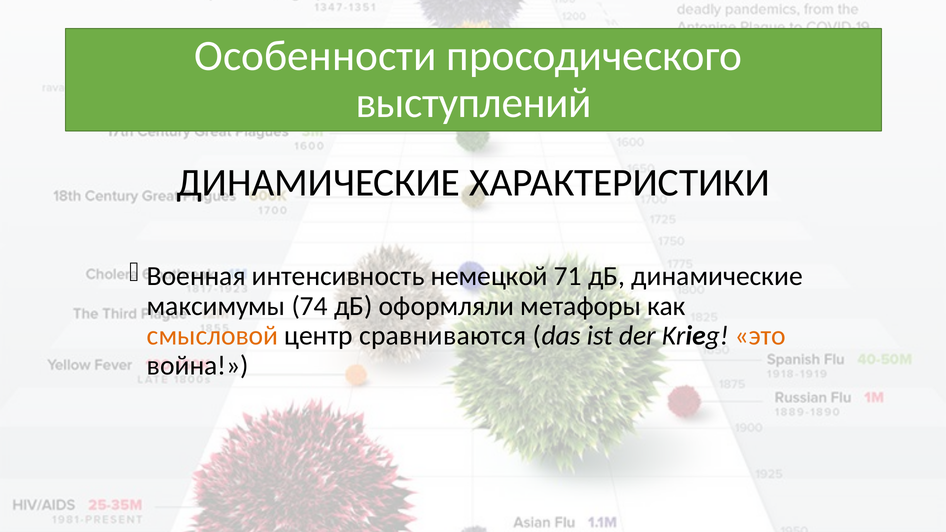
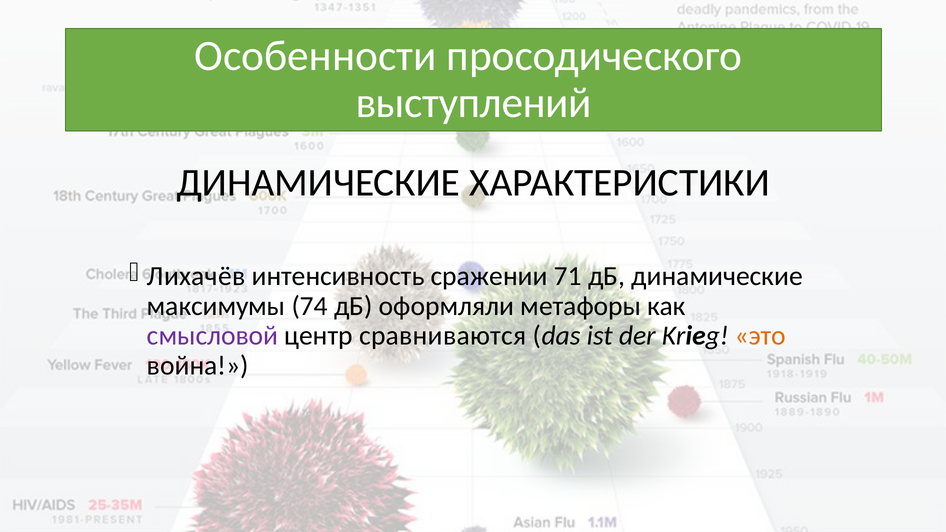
Военная: Военная -> Лихачёв (196, 276)
немецкой: немецкой -> сражении (489, 276)
смысловой colour: orange -> purple (213, 336)
